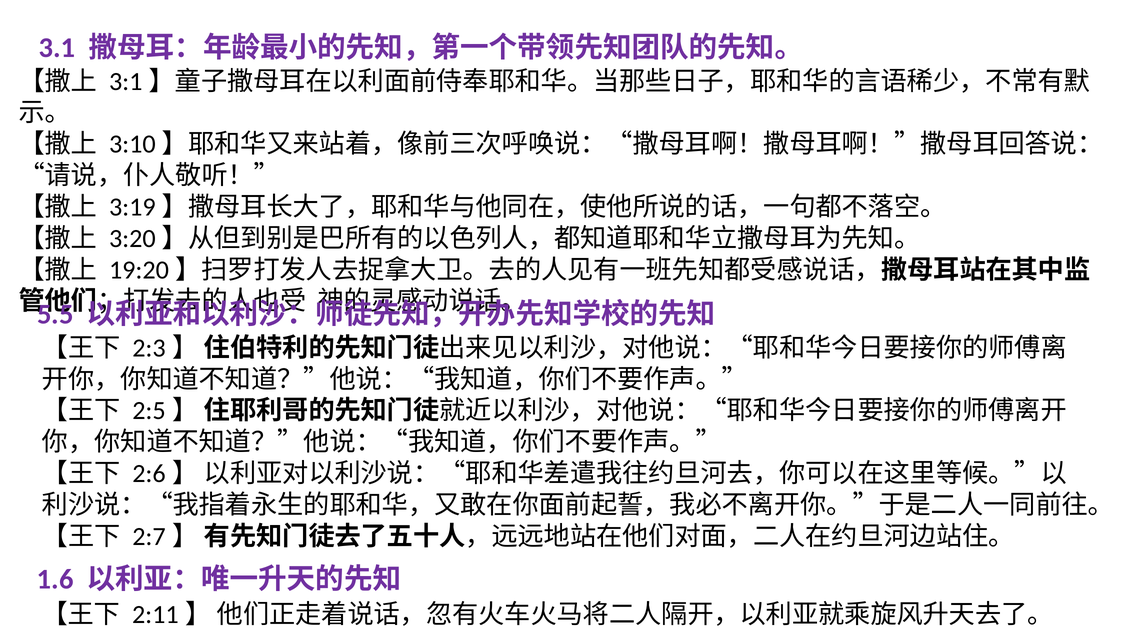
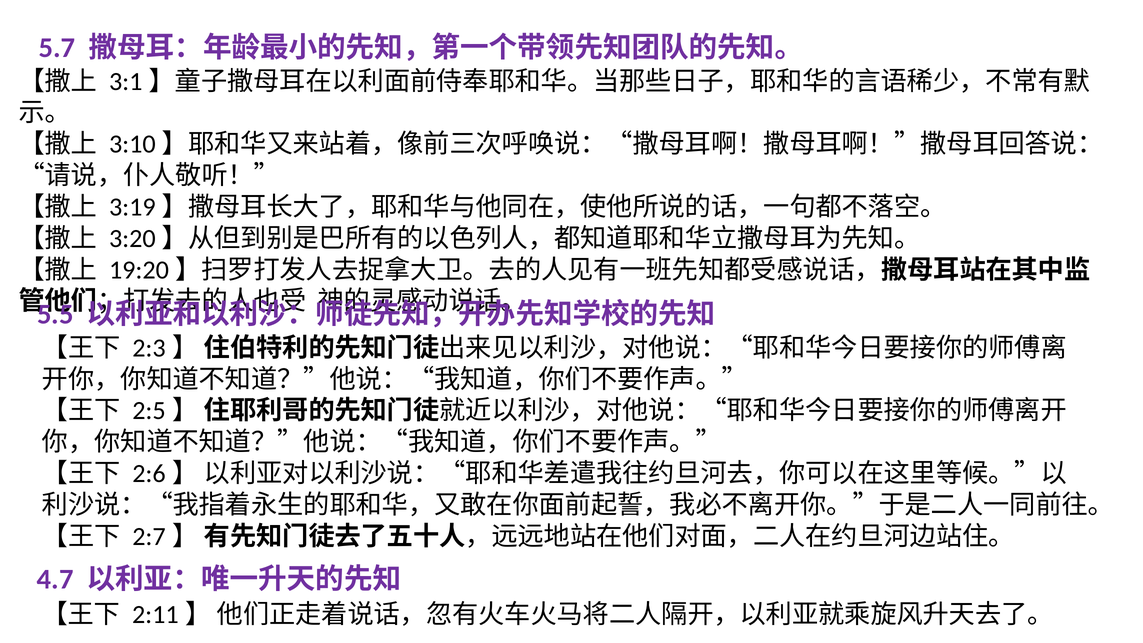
3.1: 3.1 -> 5.7 (57, 48)
1.6: 1.6 -> 4.7 (55, 579)
